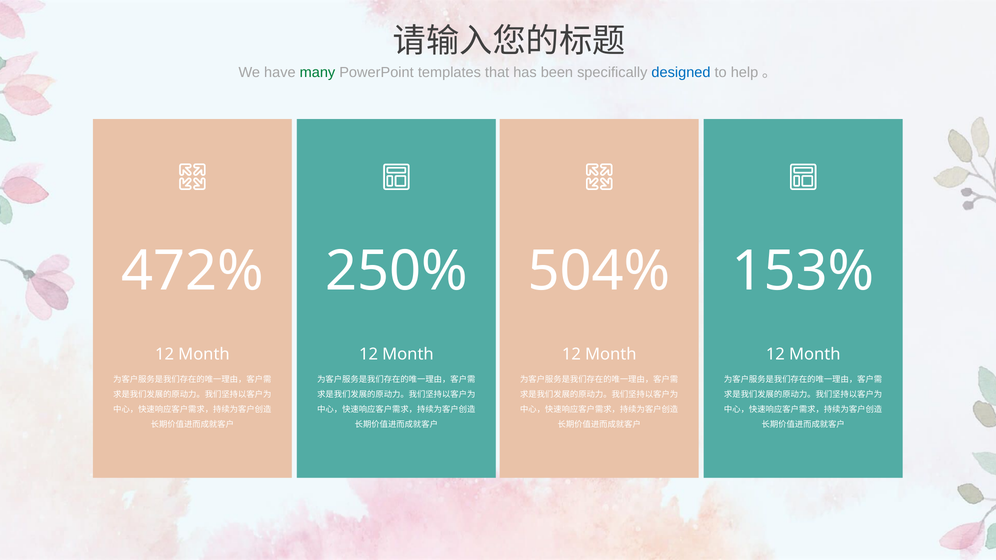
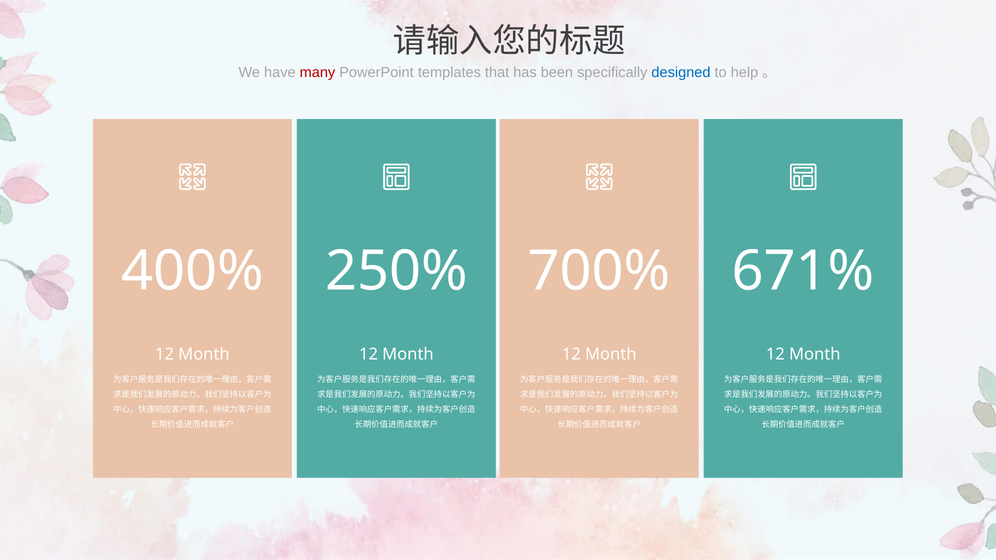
many colour: green -> red (317, 72)
472%: 472% -> 400% (192, 271)
504%: 504% -> 700% (599, 271)
153%: 153% -> 671% (803, 271)
